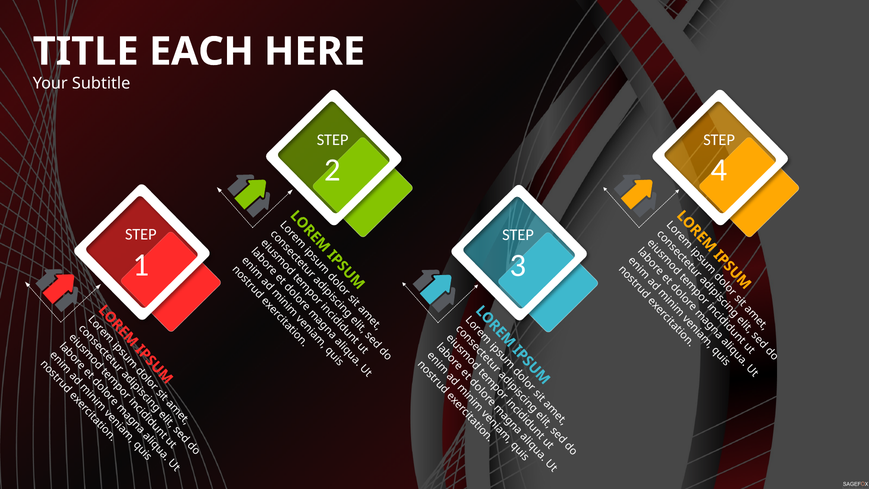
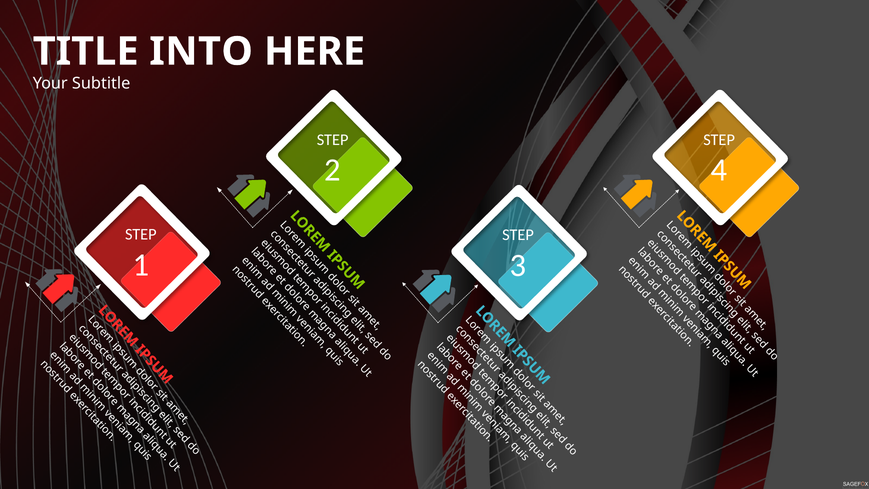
EACH: EACH -> INTO (201, 52)
